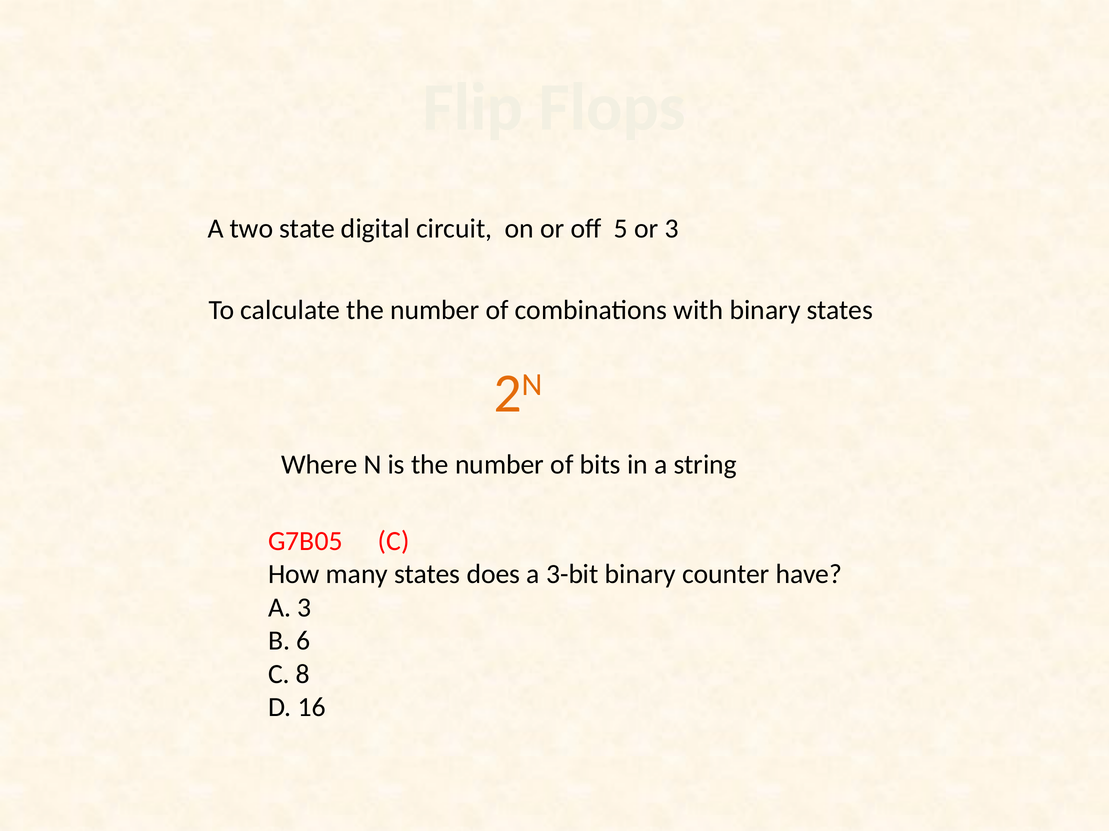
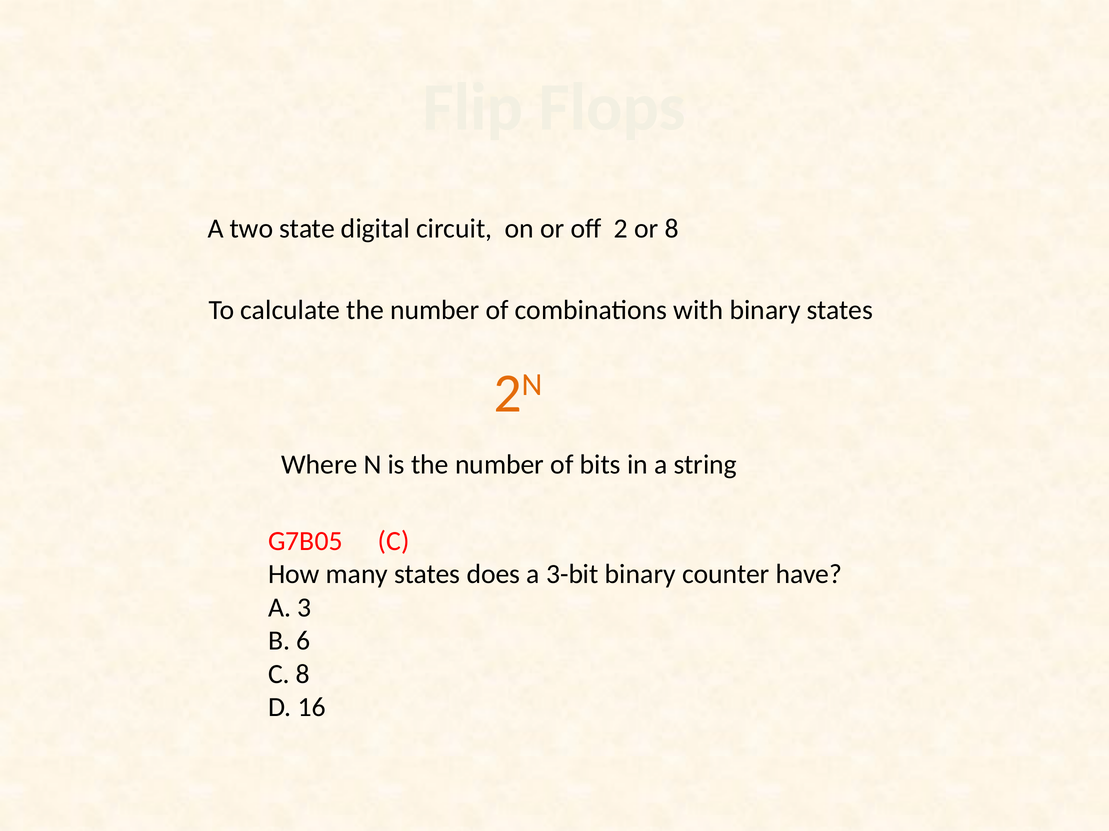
5: 5 -> 2 (621, 229)
or 3: 3 -> 8 (672, 229)
